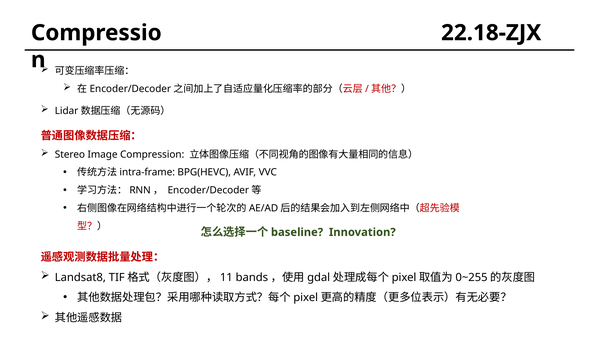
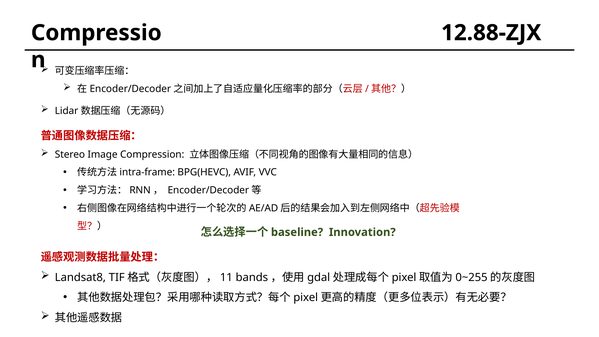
22.18-ZJX: 22.18-ZJX -> 12.88-ZJX (491, 33)
